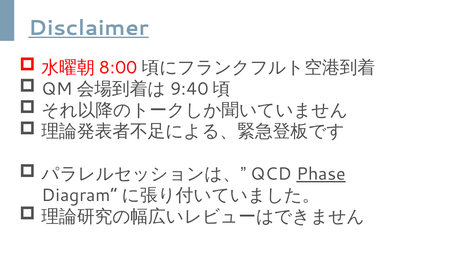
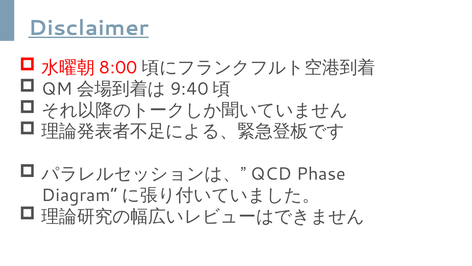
Phase underline: present -> none (321, 174)
